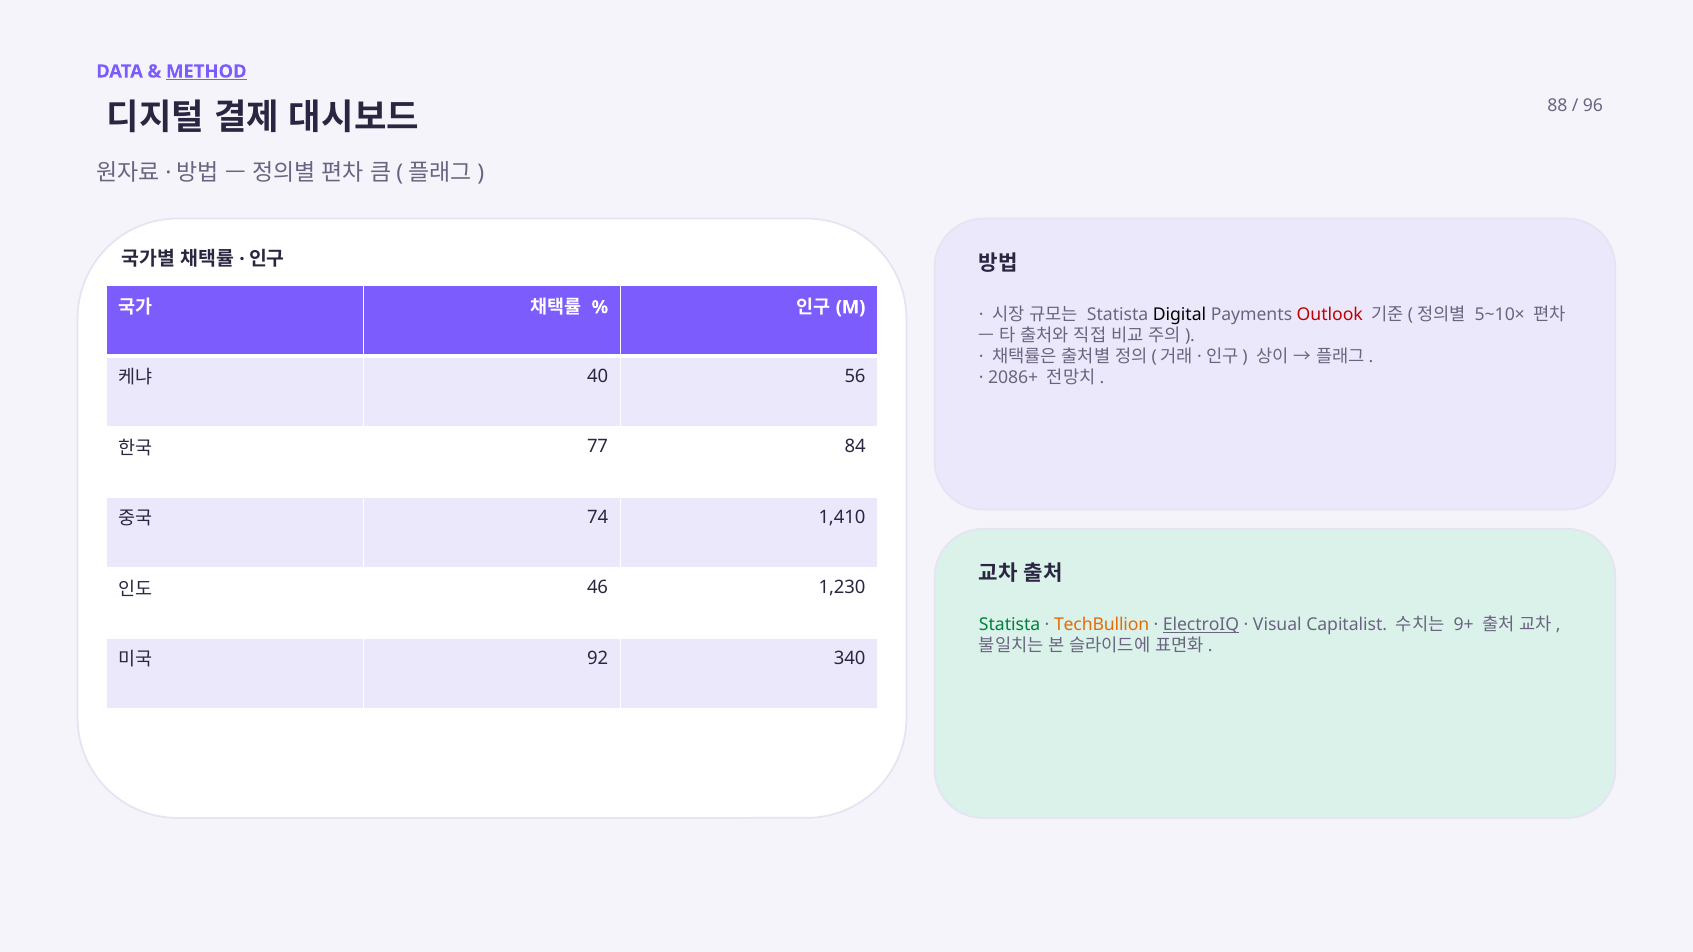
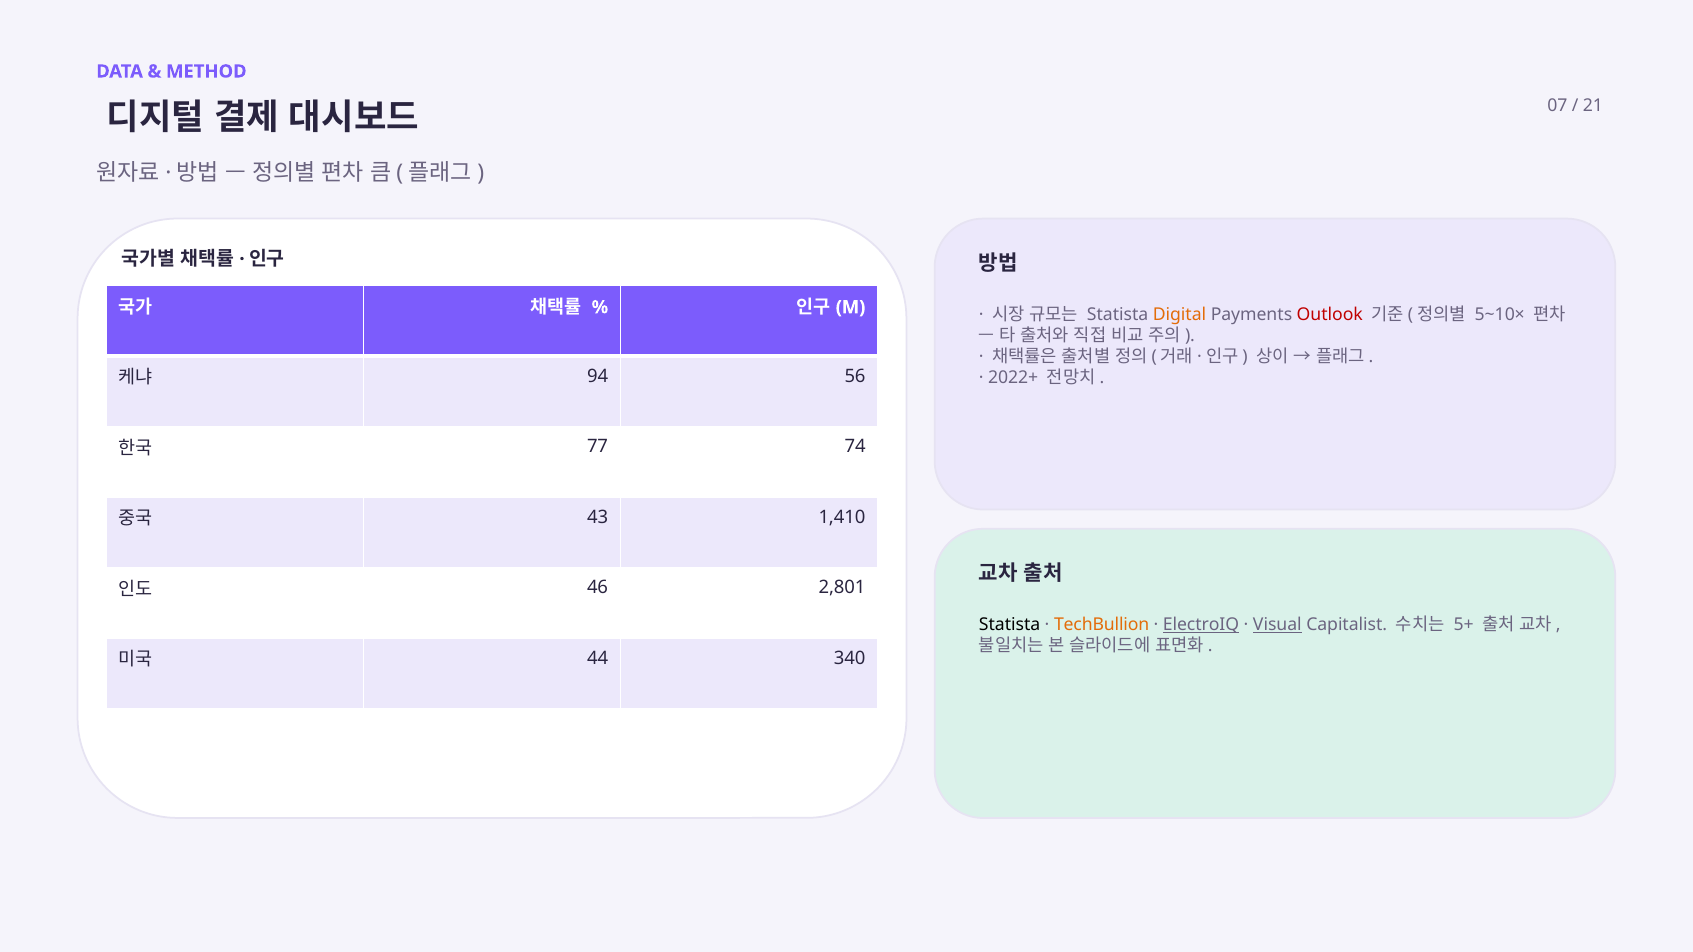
METHOD underline: present -> none (206, 71)
88: 88 -> 07 (1557, 106)
96: 96 -> 21 (1593, 106)
Digital colour: black -> orange (1180, 314)
40: 40 -> 94 (598, 376)
2086+: 2086+ -> 2022+ (1013, 378)
84: 84 -> 74 (855, 447)
74: 74 -> 43 (598, 517)
1,230: 1,230 -> 2,801 (842, 588)
Statista colour: green -> black (1010, 625)
Visual underline: none -> present (1277, 625)
9+: 9+ -> 5+ (1464, 625)
92: 92 -> 44 (598, 658)
